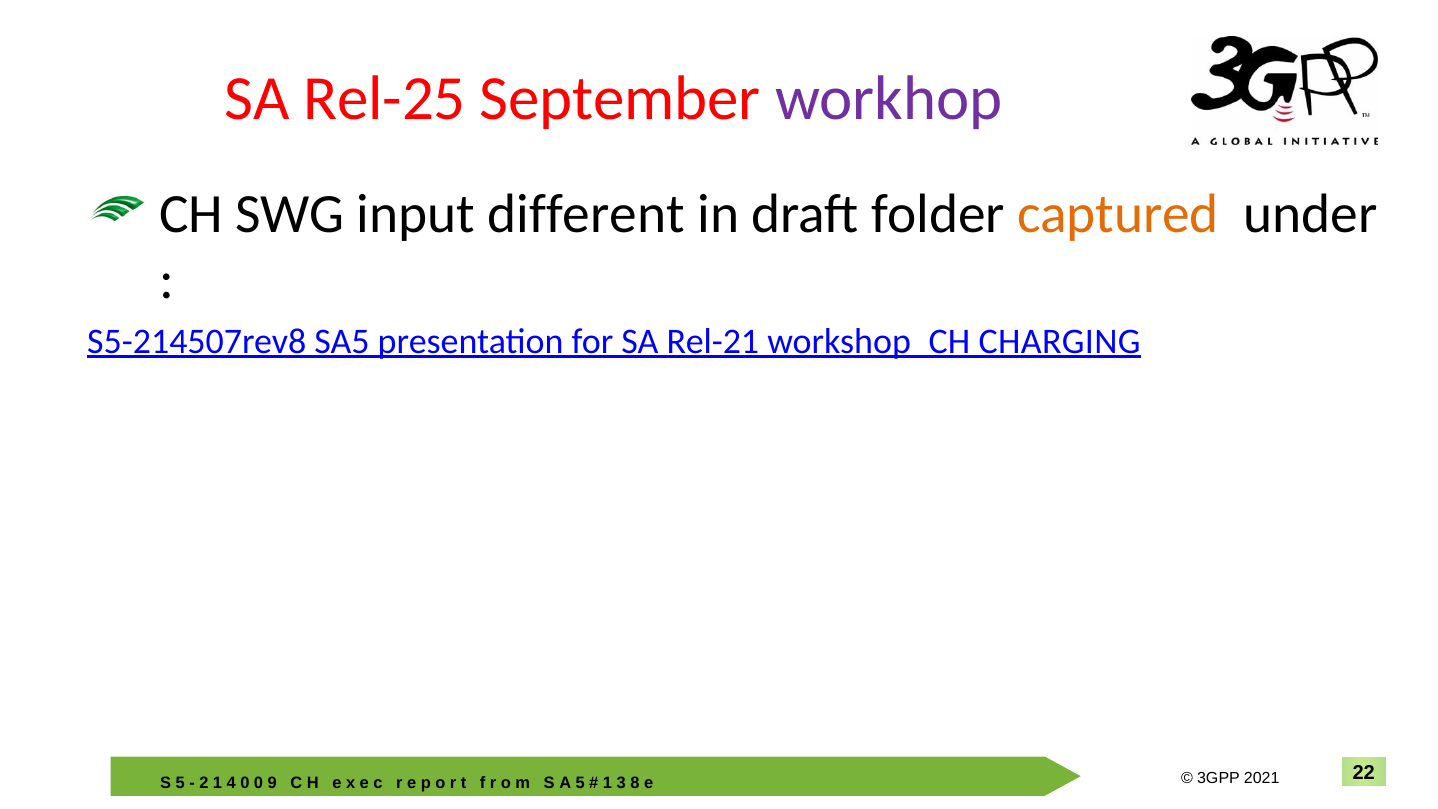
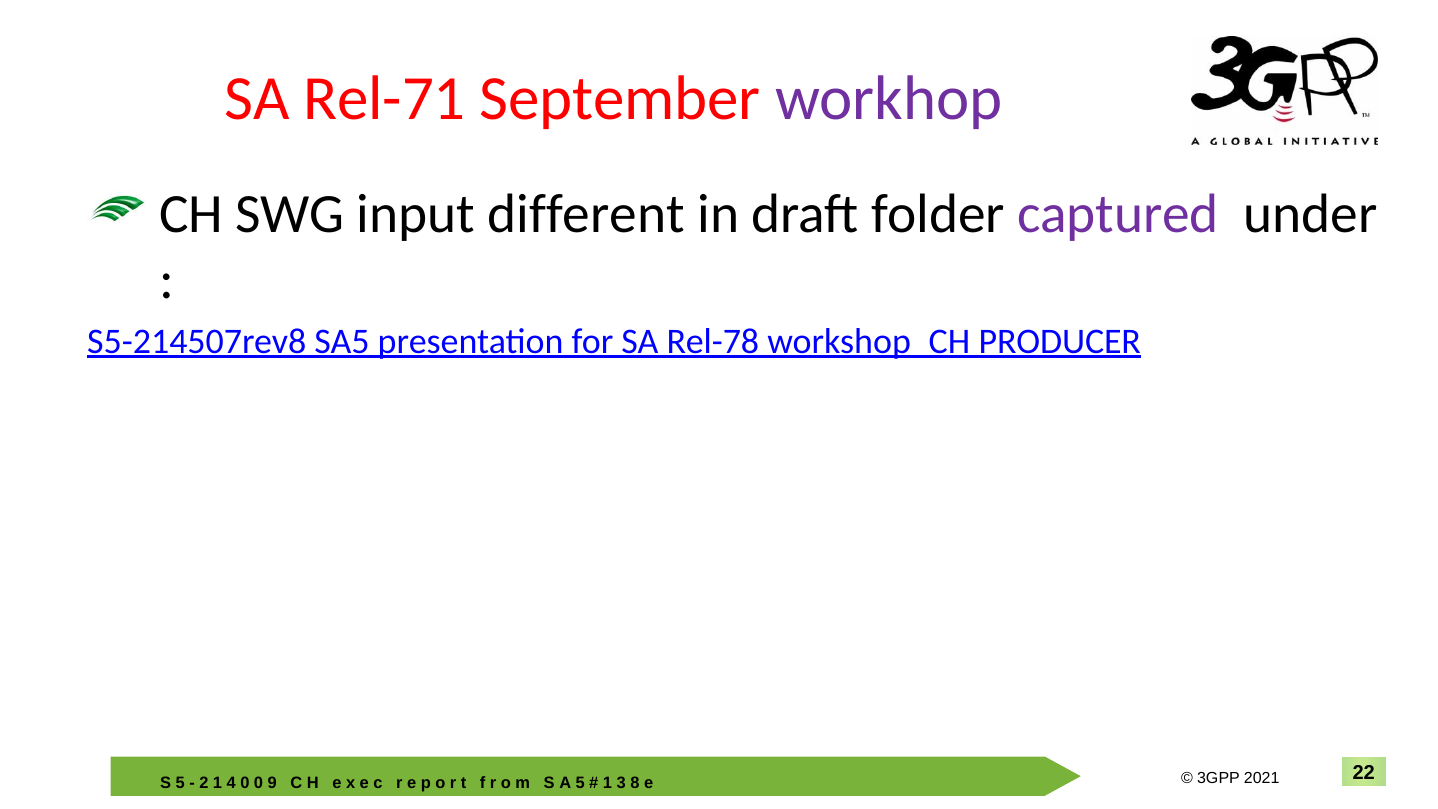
Rel-25: Rel-25 -> Rel-71 (385, 99)
captured colour: orange -> purple (1118, 214)
Rel-21: Rel-21 -> Rel-78 (713, 341)
CHARGING: CHARGING -> PRODUCER (1060, 341)
